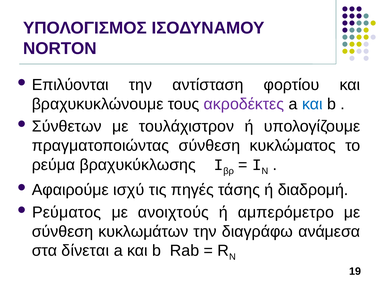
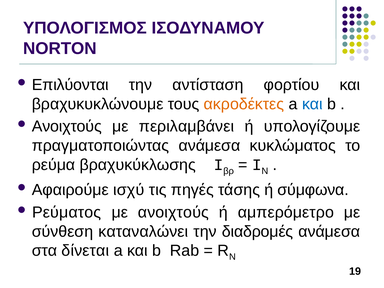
ακροδέκτες colour: purple -> orange (244, 104)
Σύνθετων: Σύνθετων -> Ανοιχτούς (67, 126)
τουλάχιστρον: τουλάχιστρον -> περιλαμβάνει (186, 126)
πραγματοποιώντας σύνθεση: σύνθεση -> ανάμεσα (209, 146)
διαδρομή: διαδρομή -> σύμφωνα (313, 190)
κυκλωμάτων: κυκλωμάτων -> καταναλώνει (143, 231)
διαγράφω: διαγράφω -> διαδρομές (258, 231)
